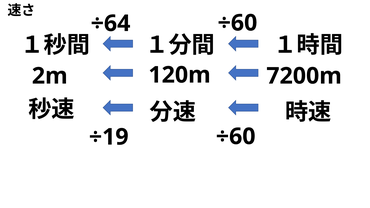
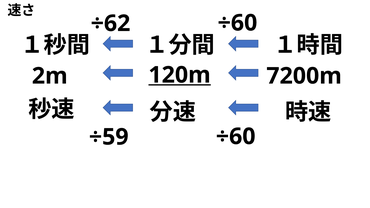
÷64: ÷64 -> ÷62 (111, 23)
120m underline: none -> present (180, 75)
÷19: ÷19 -> ÷59 (109, 137)
